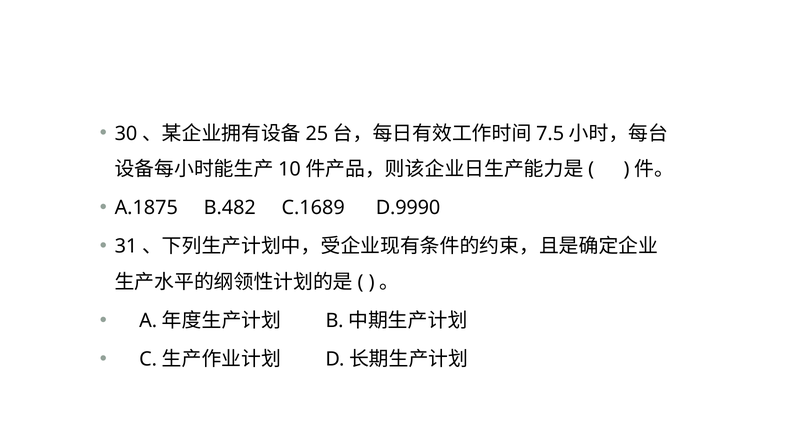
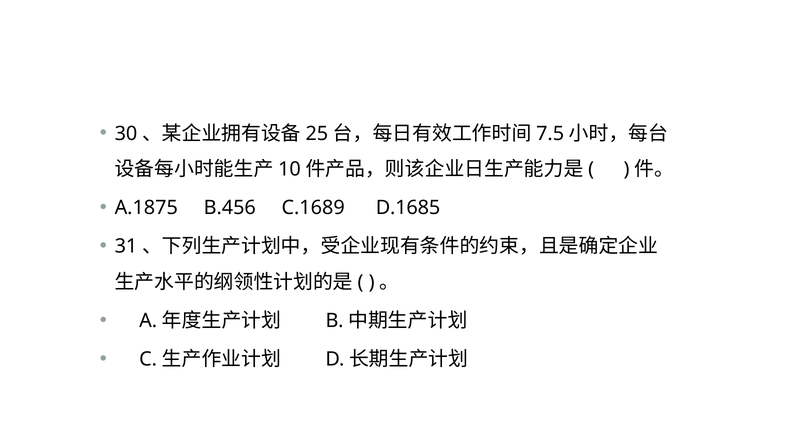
B.482: B.482 -> B.456 (230, 208)
D.9990: D.9990 -> D.1685 (408, 208)
